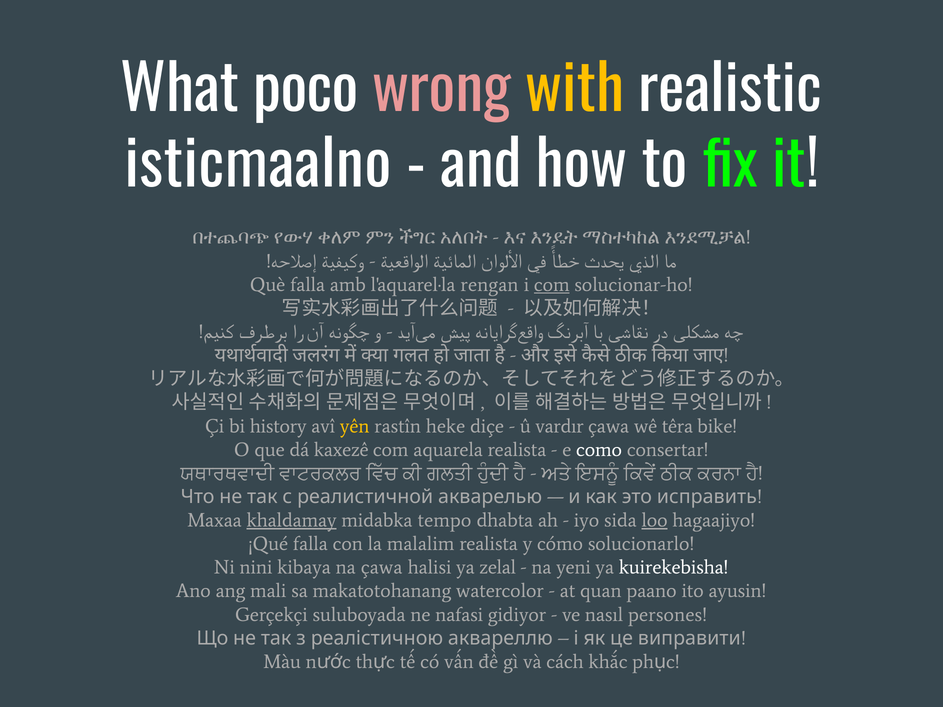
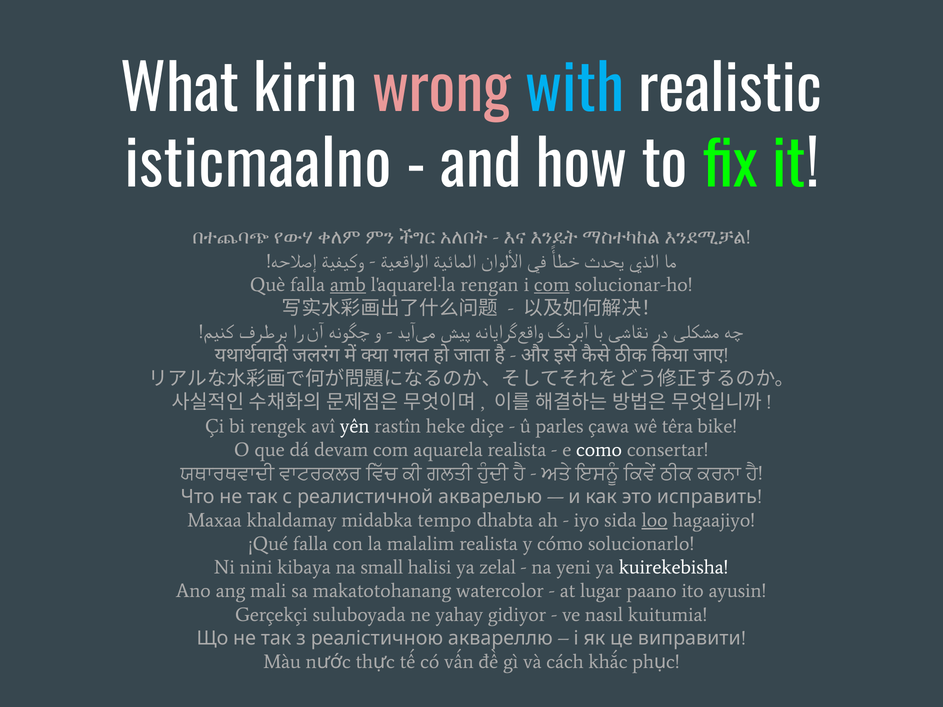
poco: poco -> kirin (305, 91)
with colour: yellow -> light blue (575, 91)
amb underline: none -> present (348, 285)
history: history -> rengek (278, 426)
yên colour: yellow -> white (355, 426)
vardır: vardır -> parles (560, 426)
kaxezê: kaxezê -> devam (341, 450)
khaldamay underline: present -> none (292, 520)
na çawa: çawa -> small (382, 568)
quan: quan -> lugar (601, 591)
nafasi: nafasi -> yahay (459, 615)
persones: persones -> kuitumia (668, 615)
